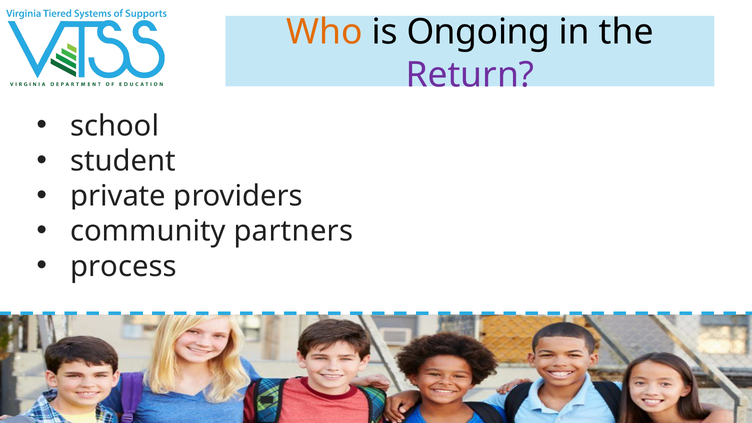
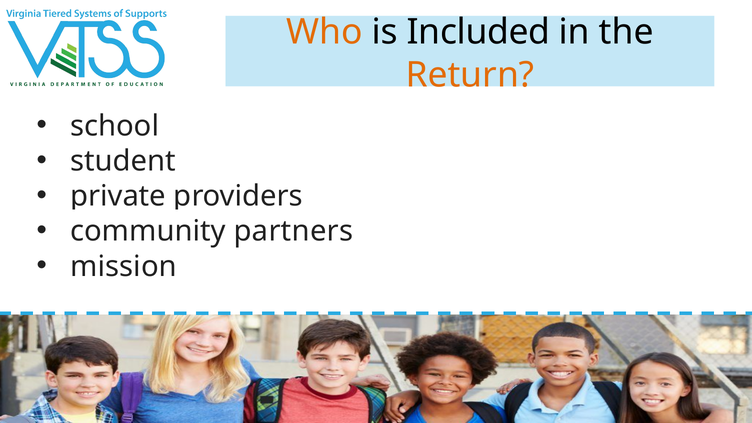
Ongoing: Ongoing -> Included (478, 32)
Return colour: purple -> orange (470, 75)
process: process -> mission (124, 266)
